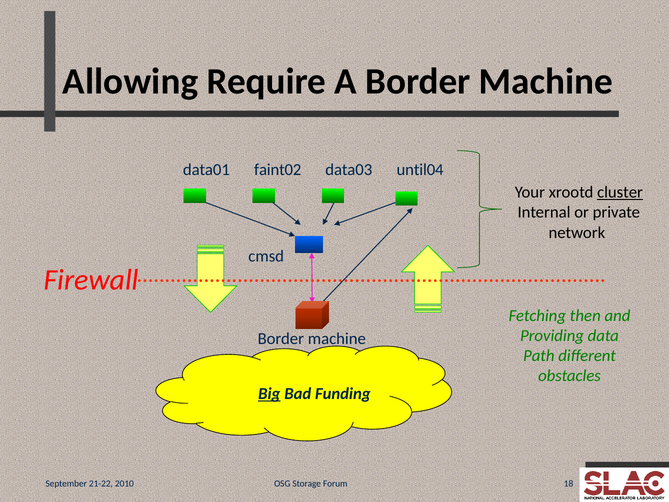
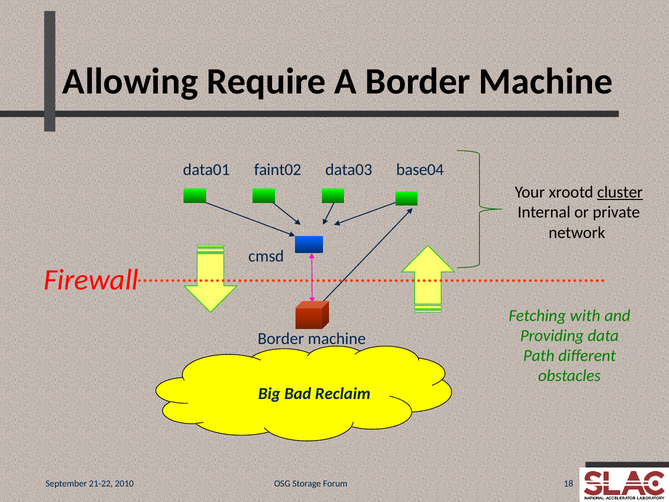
until04: until04 -> base04 (420, 170)
then: then -> with (585, 316)
Big underline: present -> none (269, 394)
Funding: Funding -> Reclaim (343, 394)
